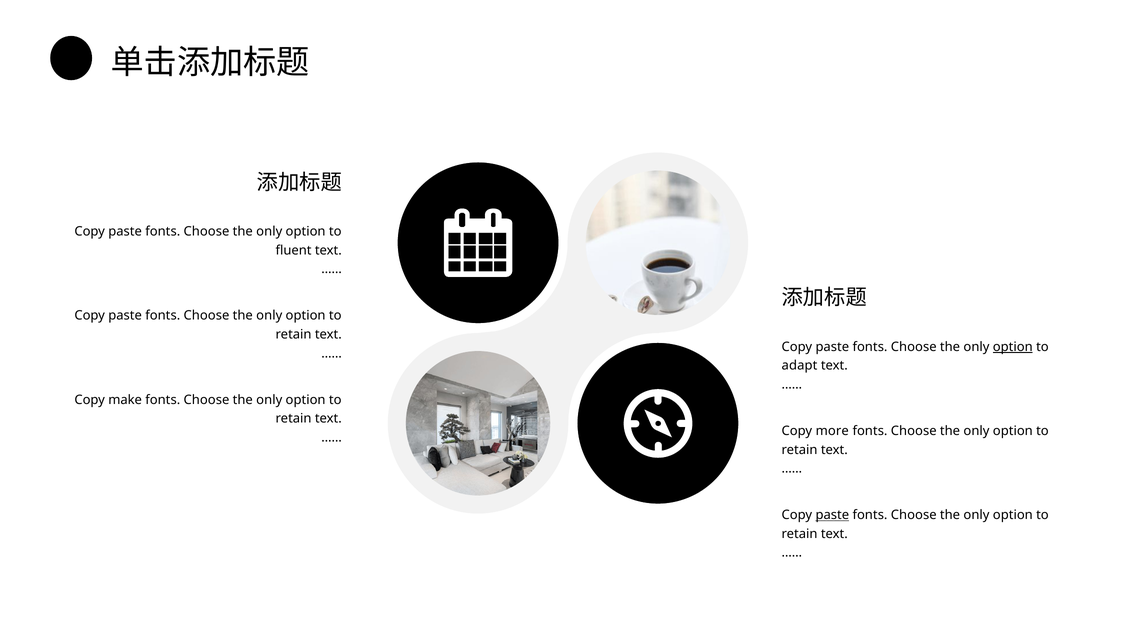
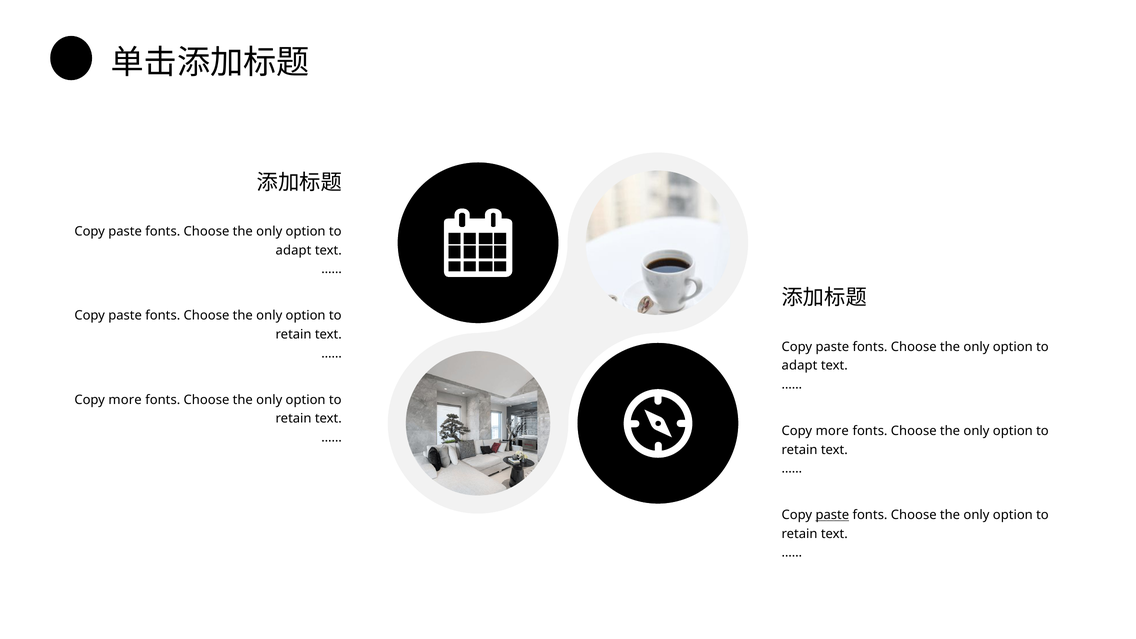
fluent: fluent -> adapt (294, 250)
option underline: present -> none (1013, 347)
make: make -> more (125, 400)
